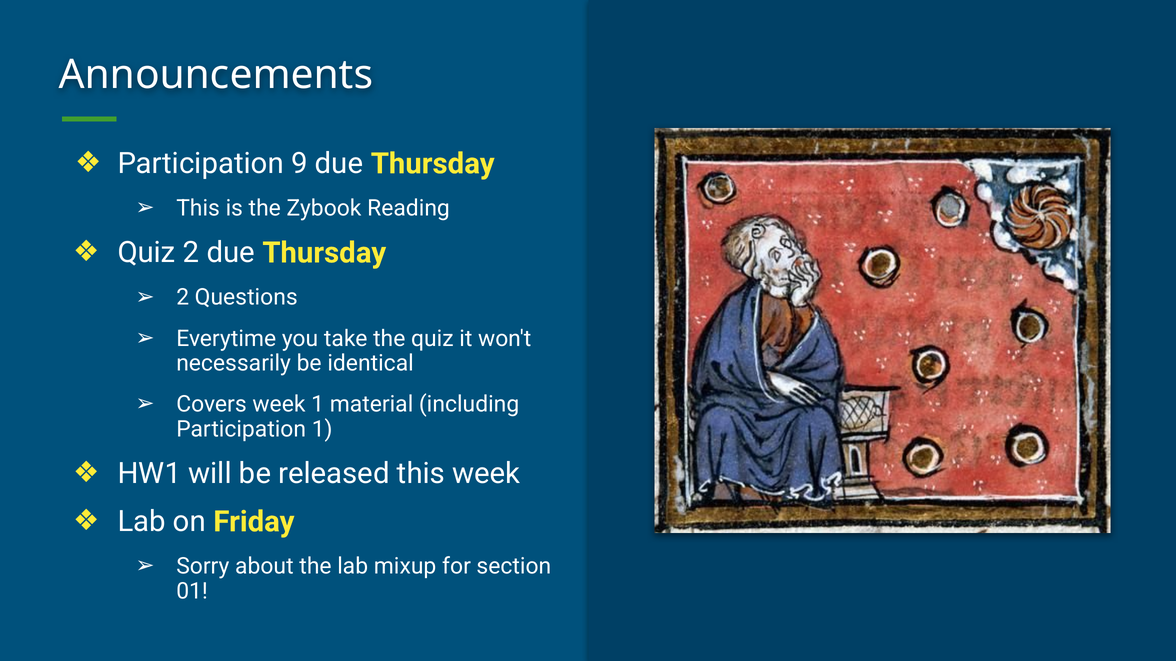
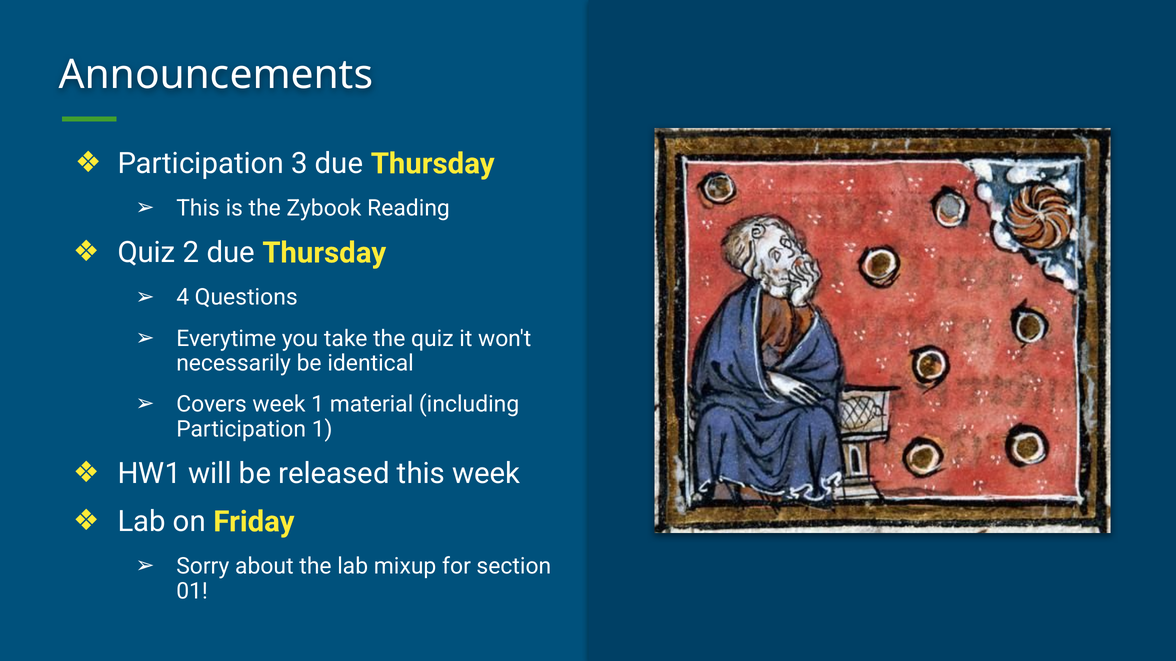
9: 9 -> 3 (299, 164)
2: 2 -> 4 (183, 298)
